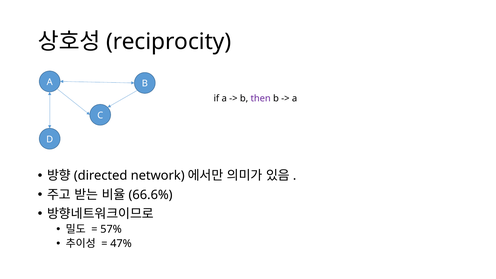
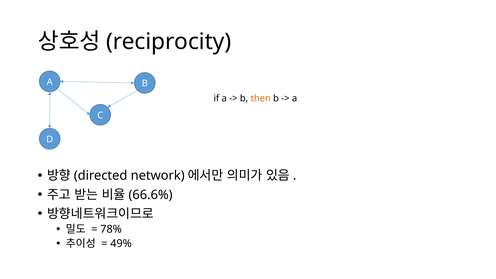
then colour: purple -> orange (261, 98)
57%: 57% -> 78% (111, 229)
47%: 47% -> 49% (121, 244)
